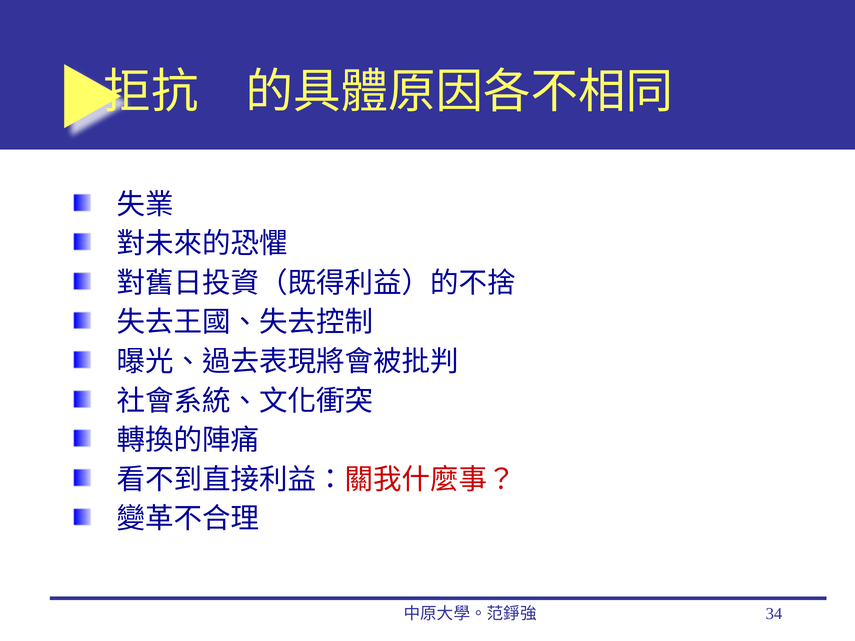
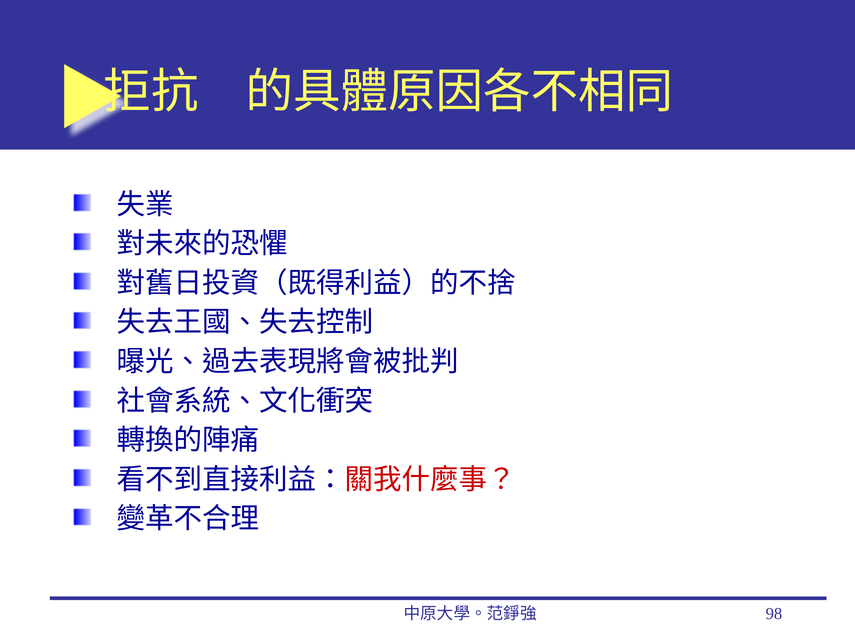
34: 34 -> 98 (774, 614)
